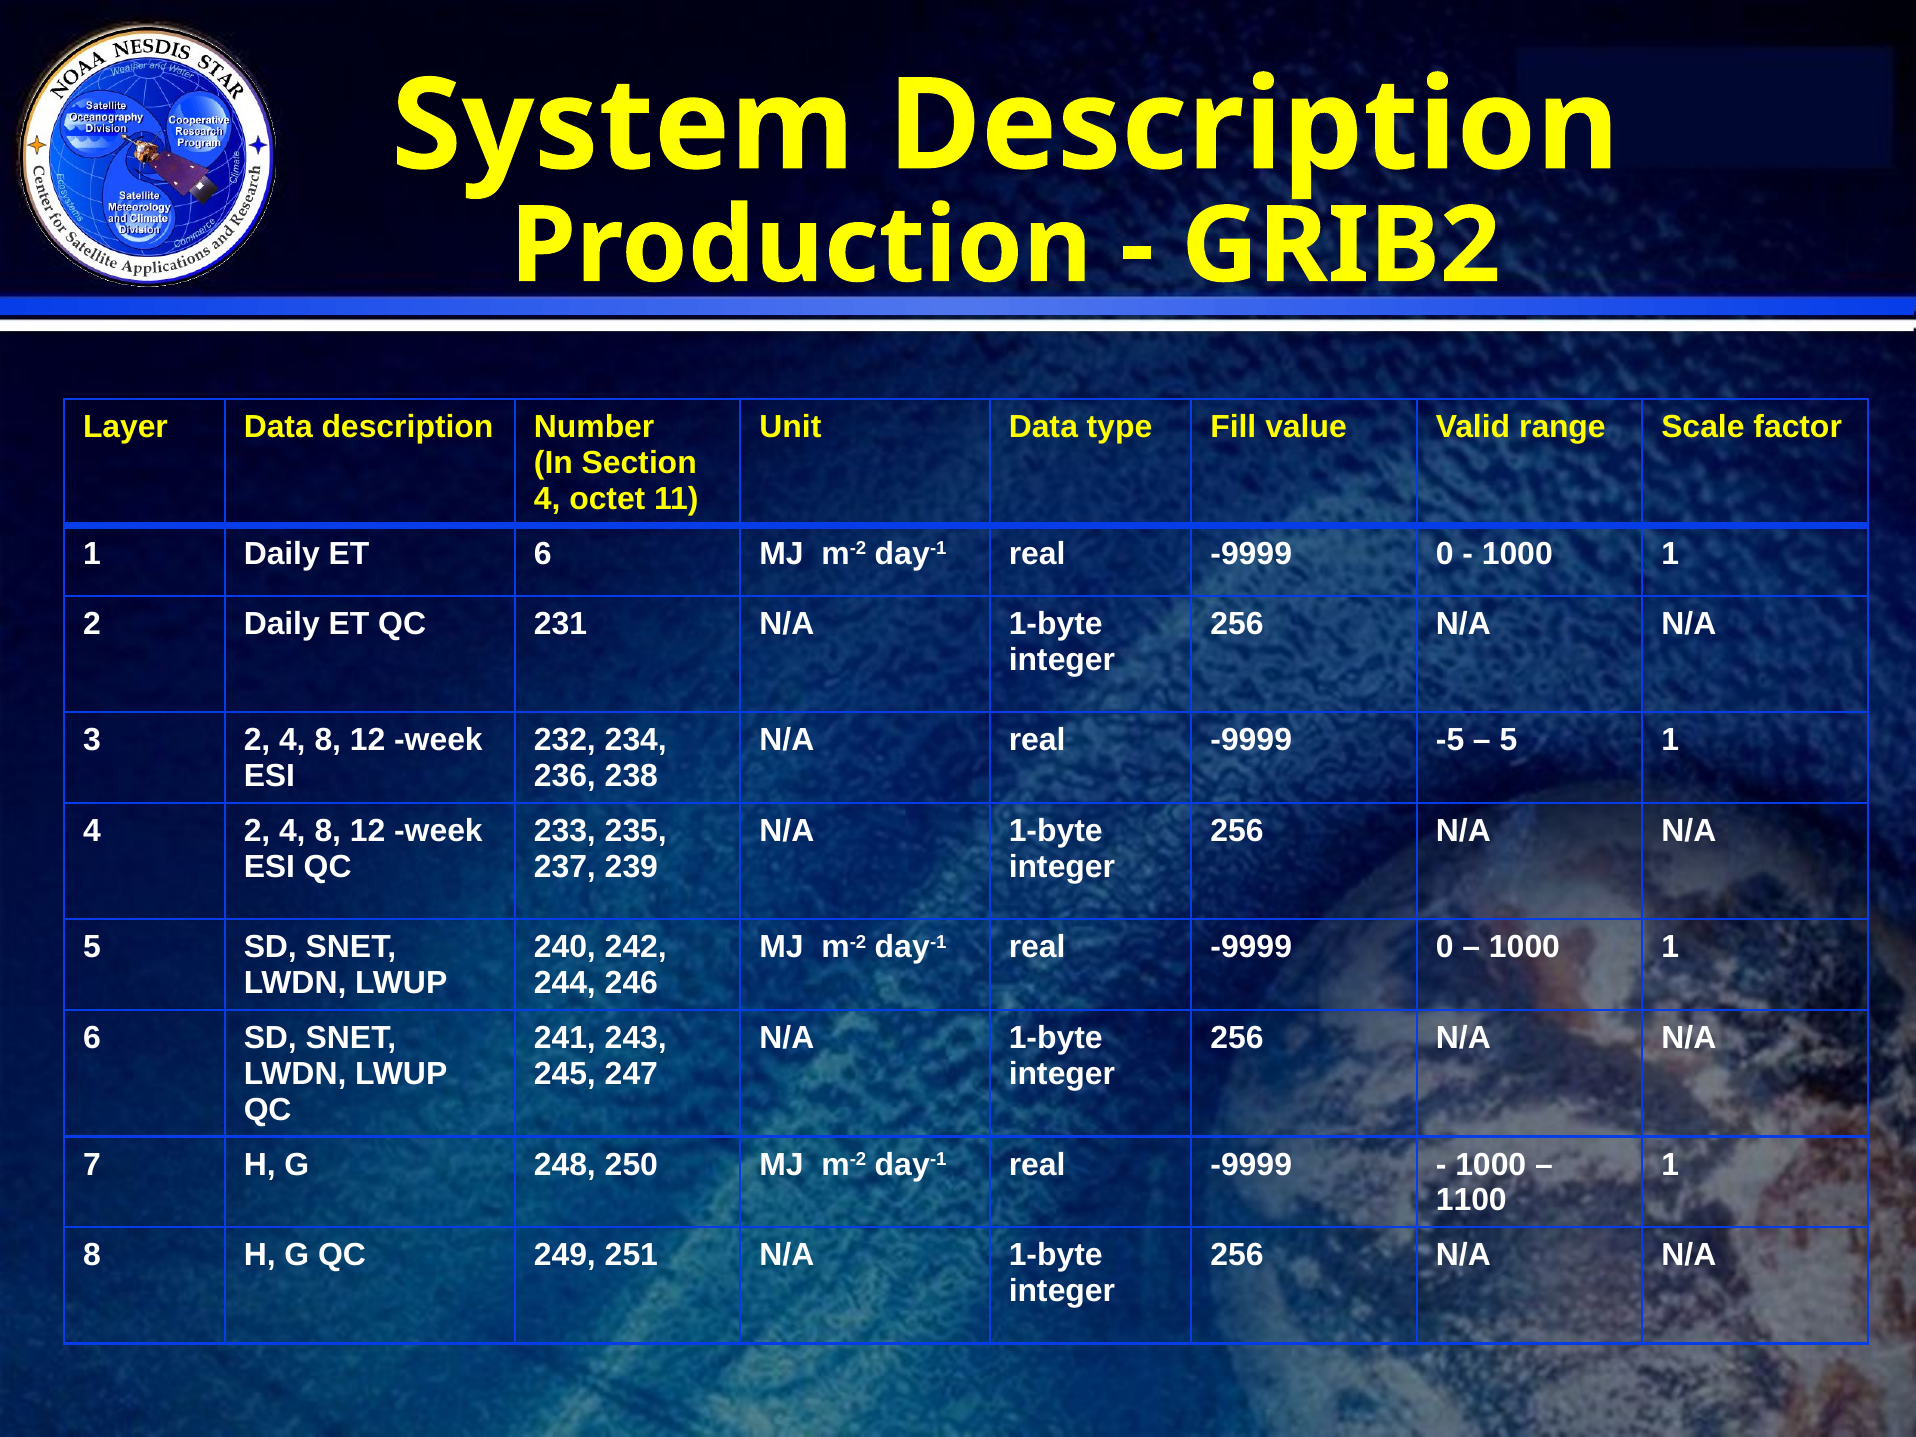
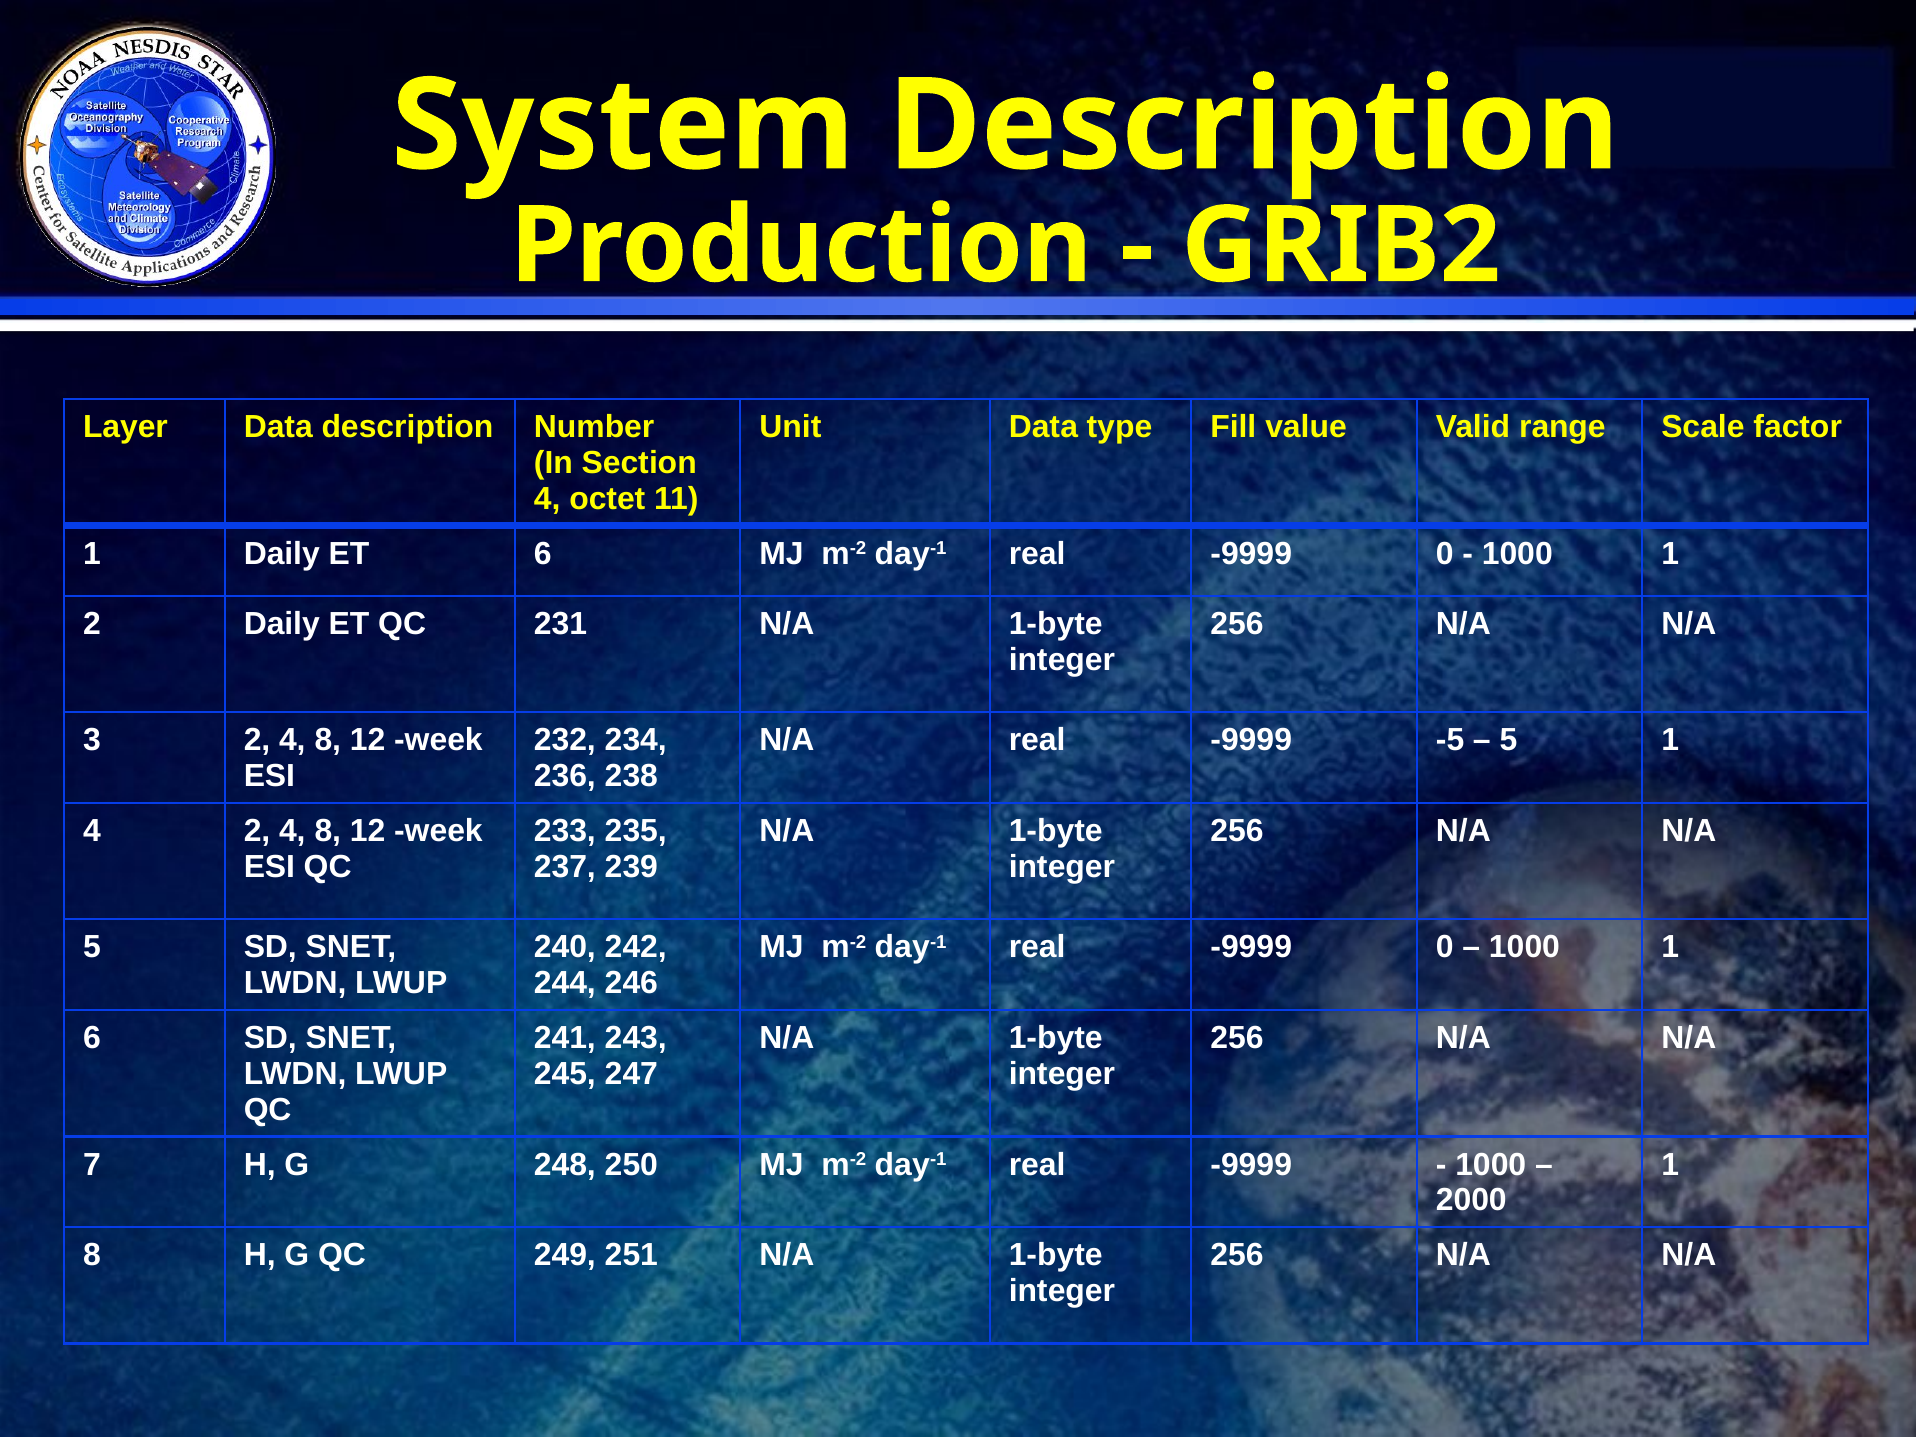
1100: 1100 -> 2000 (1471, 1200)
